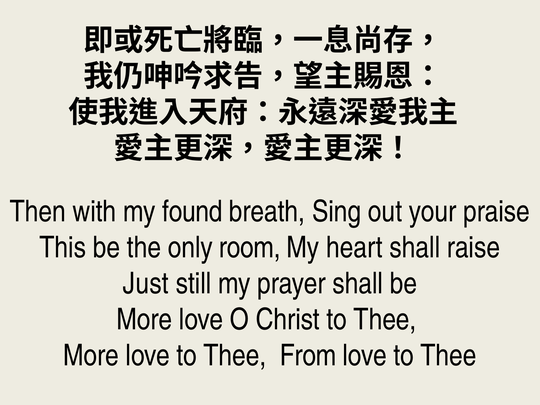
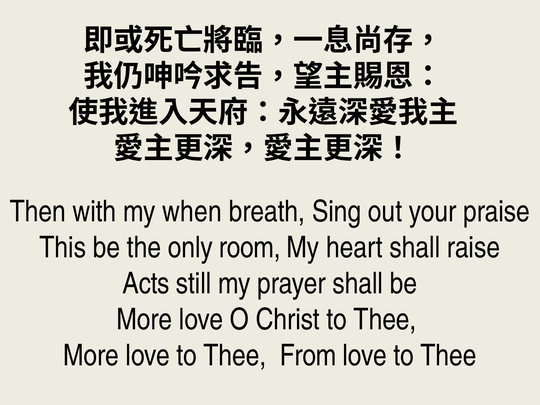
found: found -> when (192, 212)
Just: Just -> Acts (146, 284)
